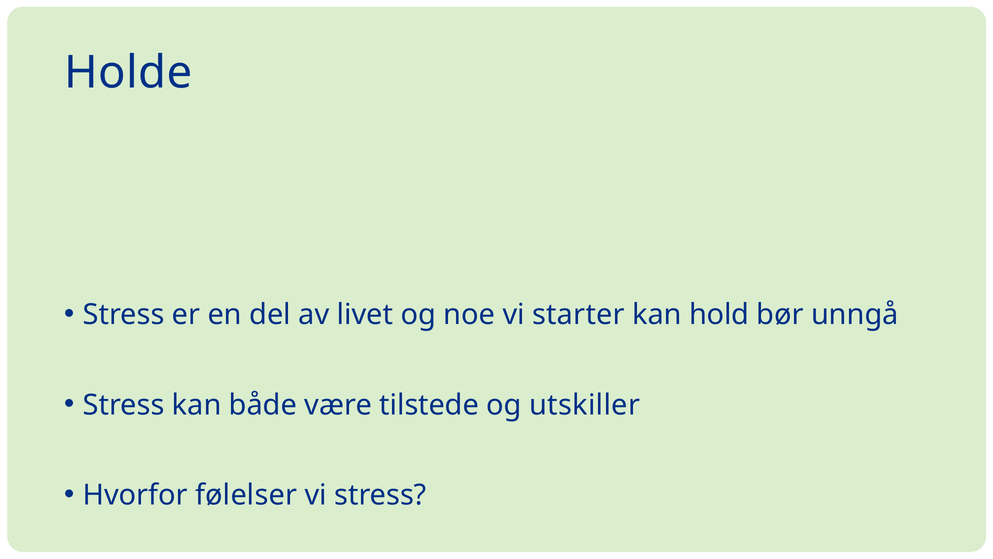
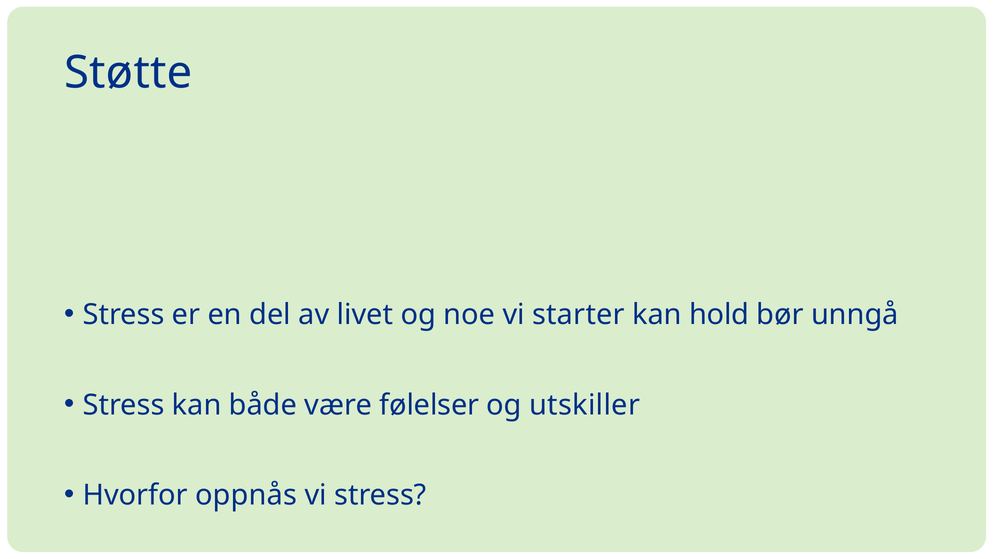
Holde: Holde -> Støtte (128, 73)
tilstede: tilstede -> følelser (429, 405)
følelser: følelser -> oppnås (246, 495)
